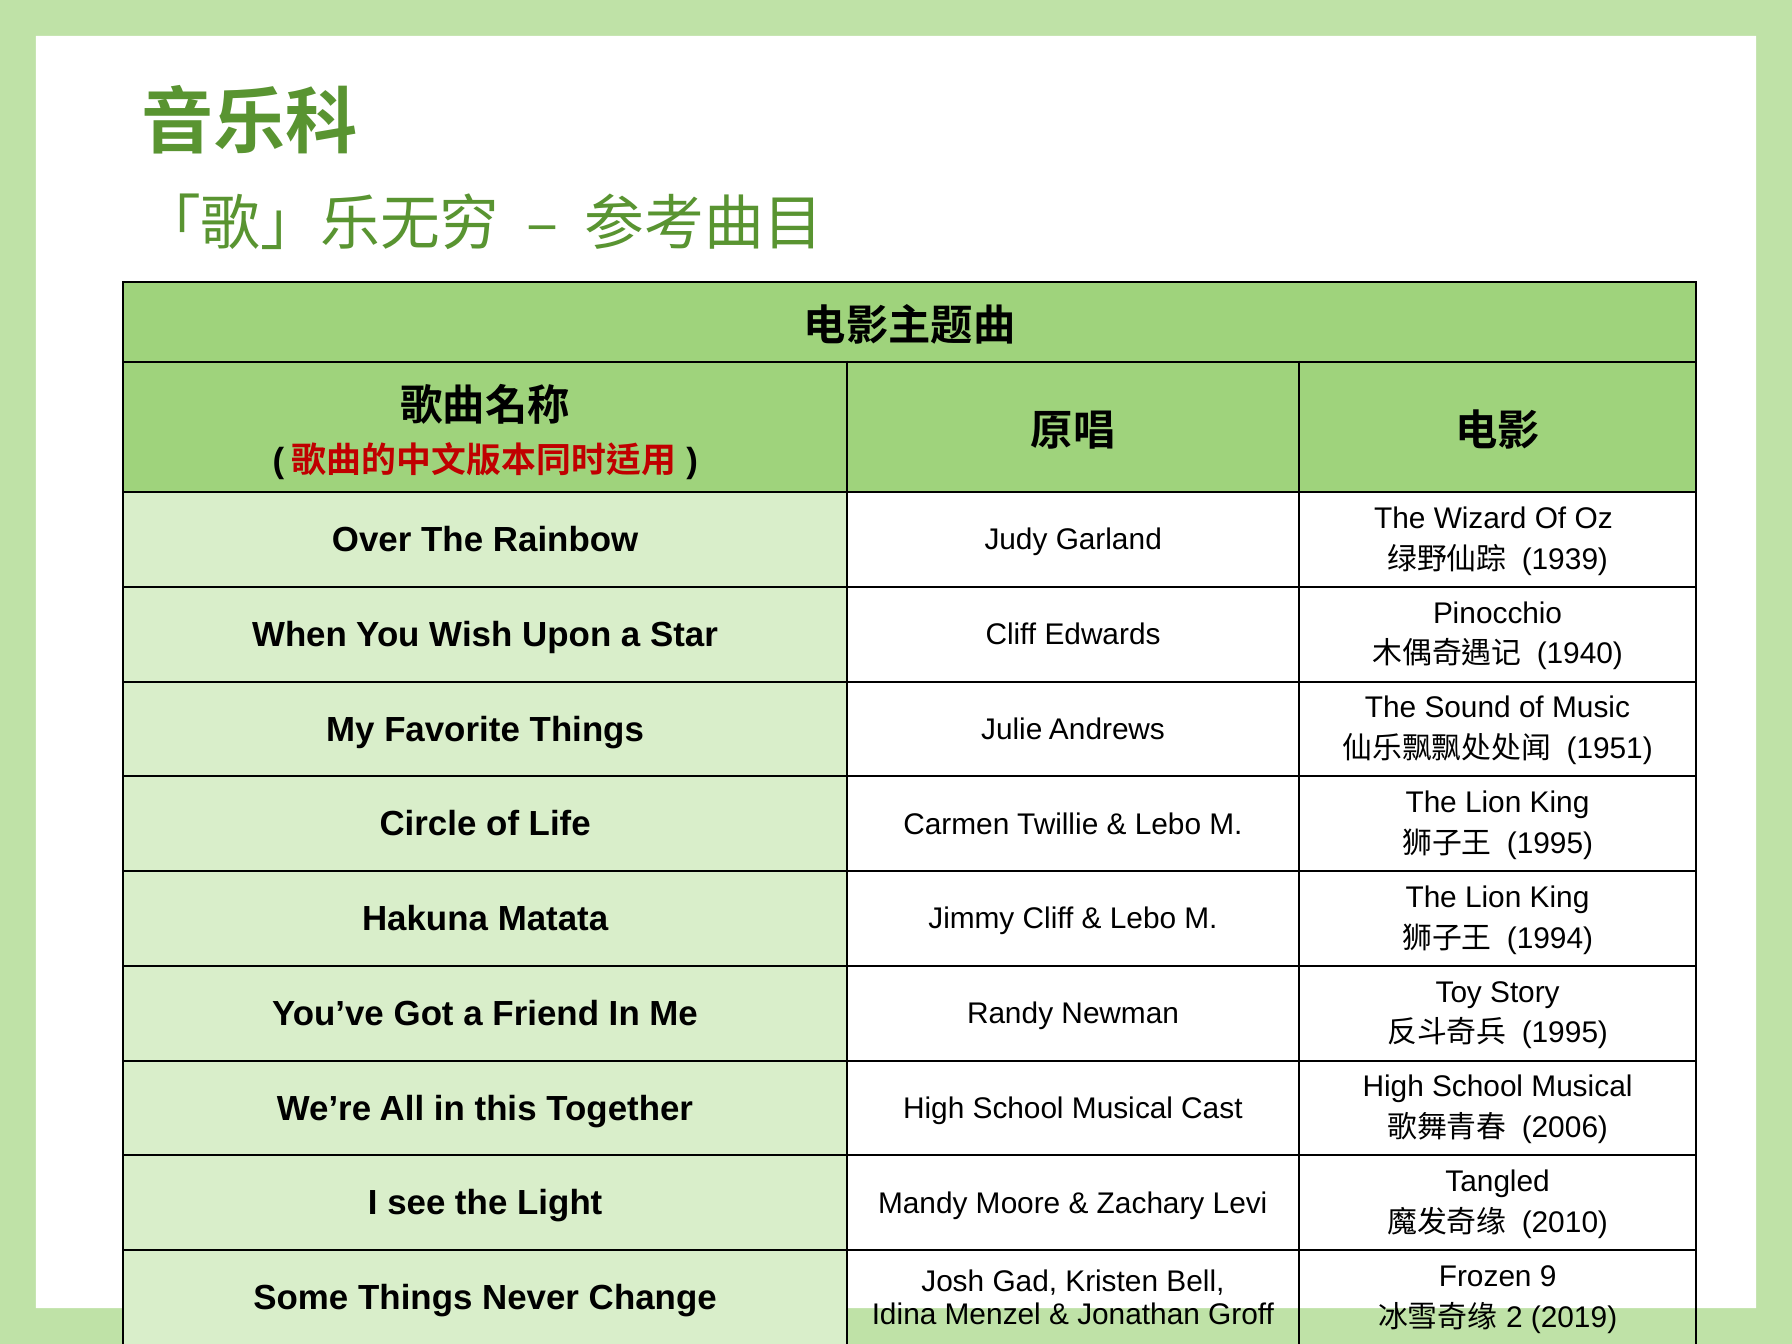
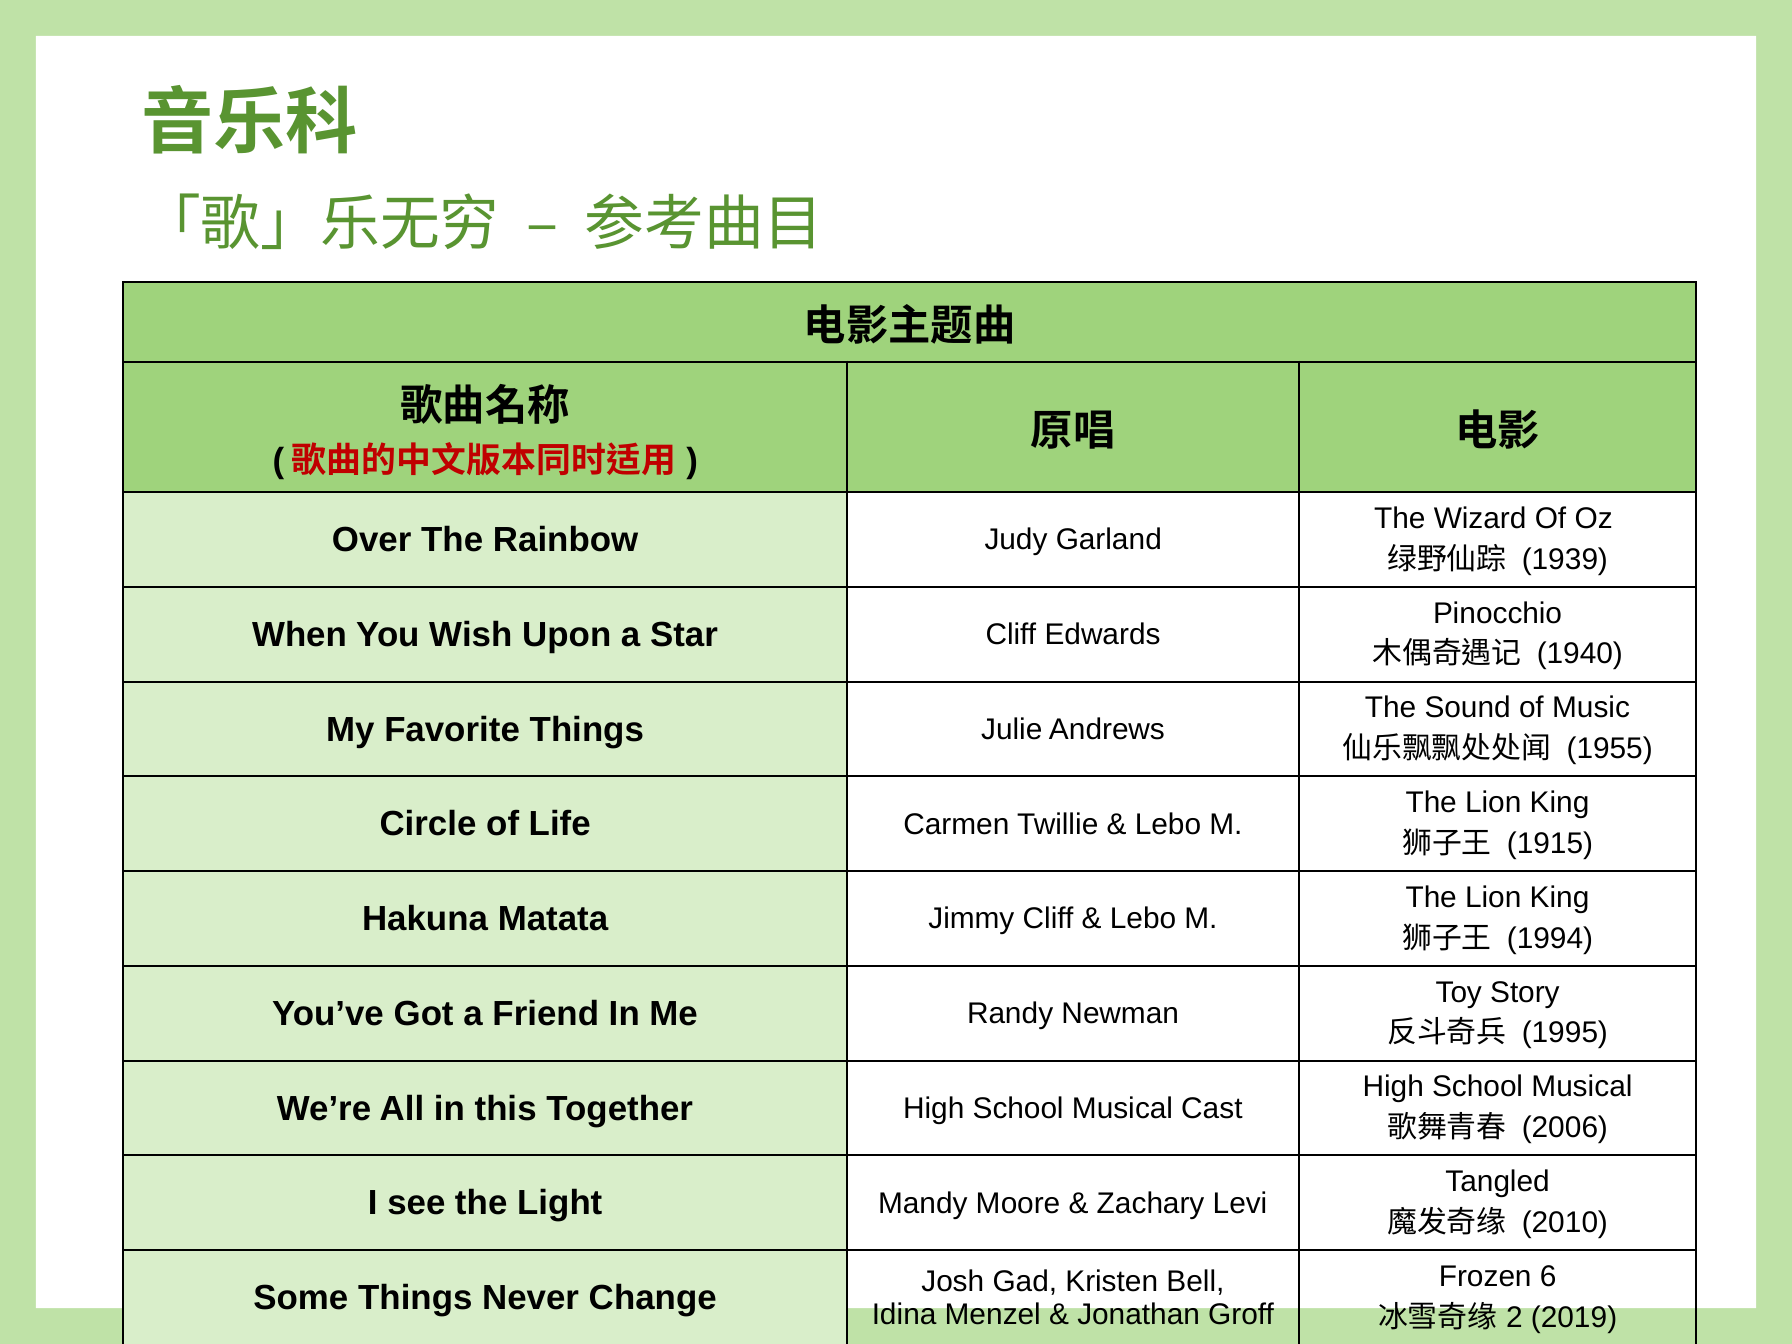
1951: 1951 -> 1955 (1610, 749)
1995: 1995 -> 1915 (1550, 844)
9: 9 -> 6 (1548, 1276)
